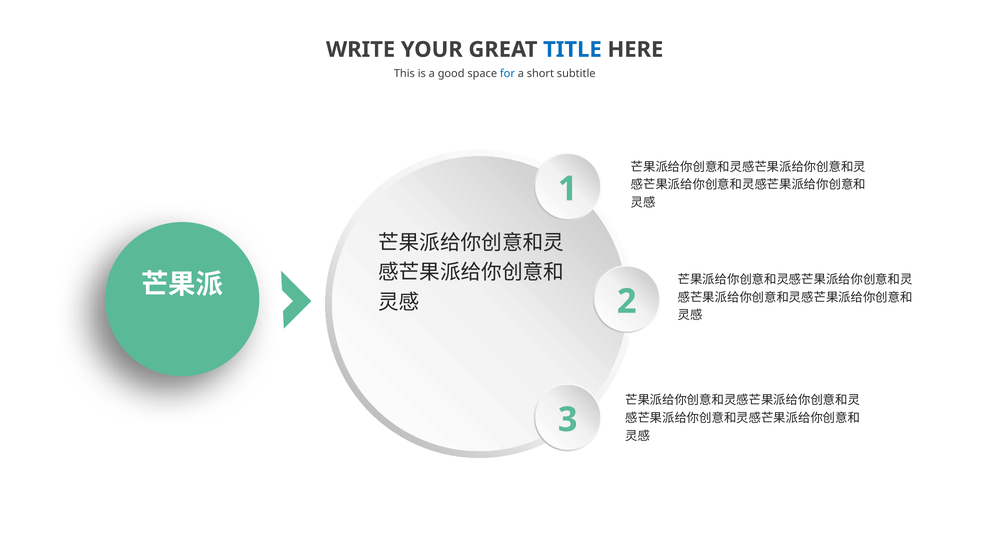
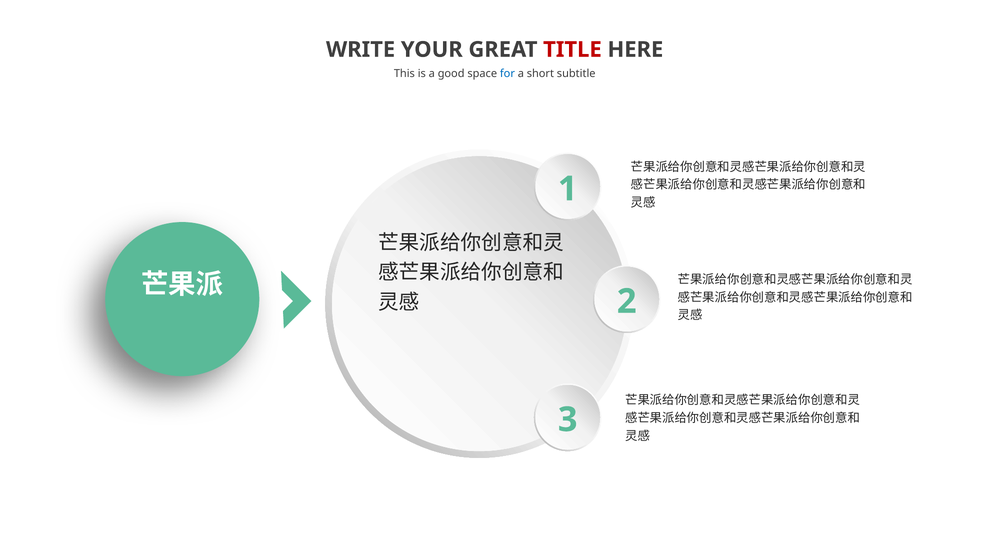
TITLE colour: blue -> red (572, 50)
